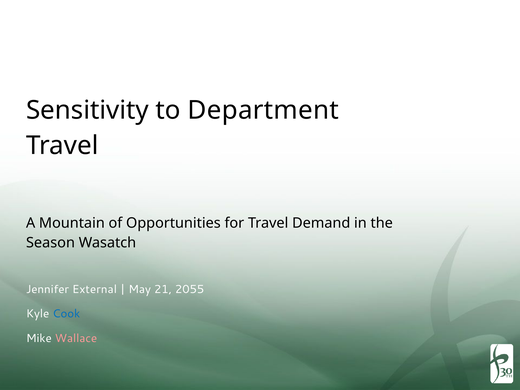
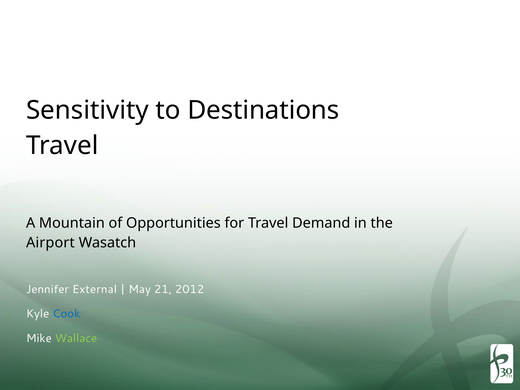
Department: Department -> Destinations (263, 110)
Season: Season -> Airport (50, 243)
2055: 2055 -> 2012 (190, 289)
Wallace colour: pink -> light green (76, 338)
